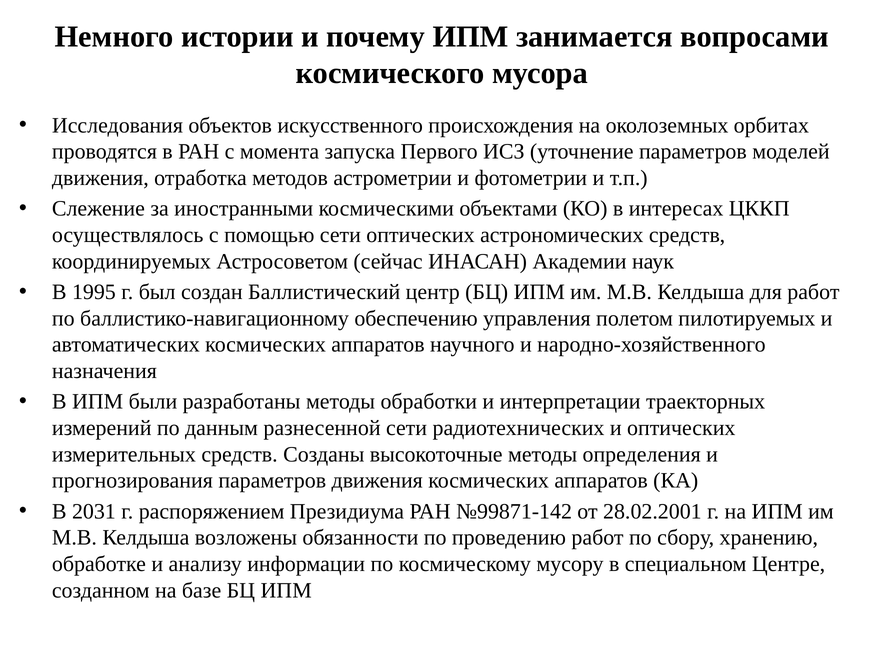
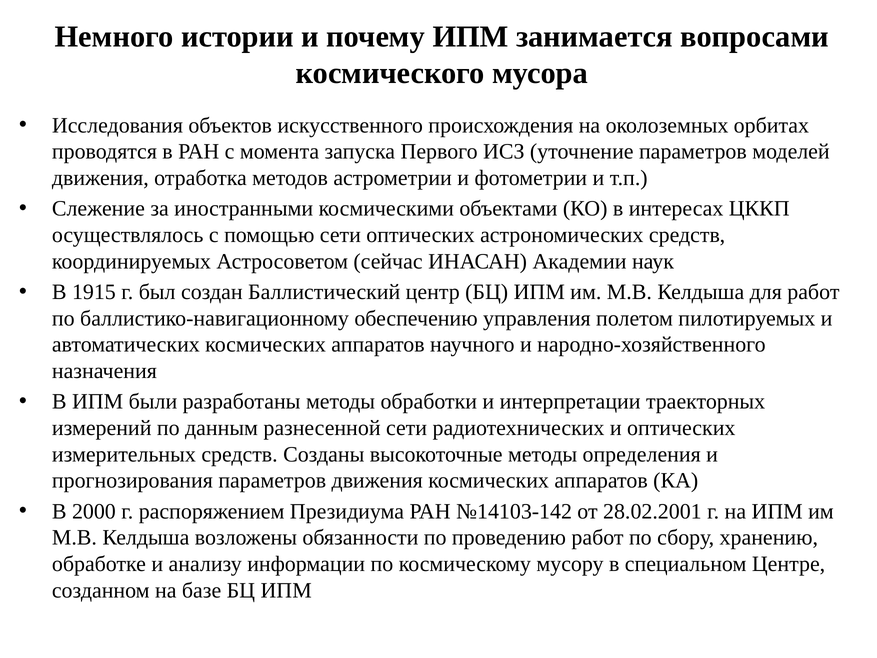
1995: 1995 -> 1915 (94, 292)
2031: 2031 -> 2000 (94, 511)
№99871-142: №99871-142 -> №14103-142 (514, 511)
